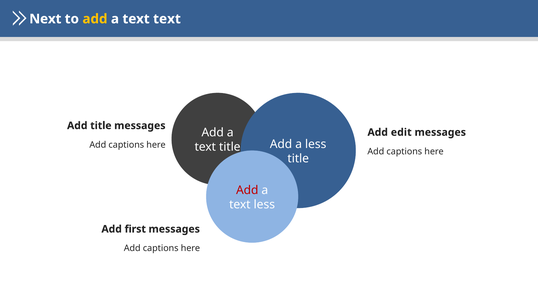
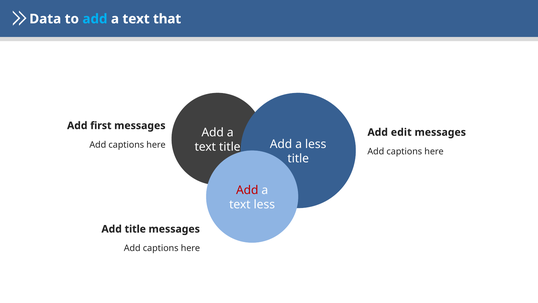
Next: Next -> Data (45, 19)
add colour: yellow -> light blue (95, 19)
text text: text -> that (167, 19)
Add title: title -> first (101, 126)
Add first: first -> title (135, 229)
